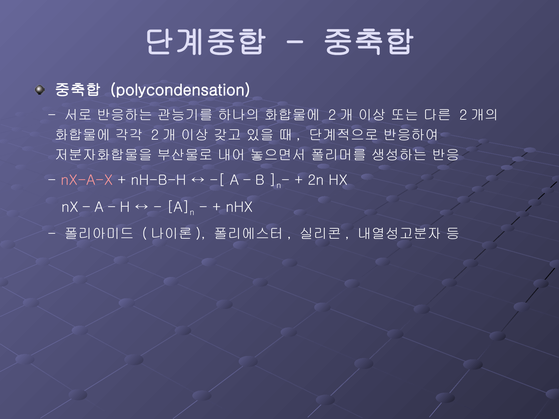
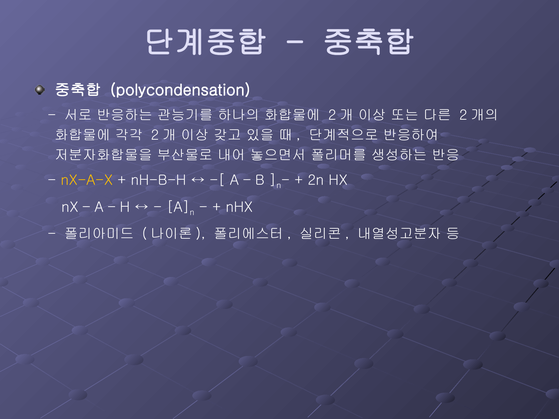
nX-A-X colour: pink -> yellow (87, 180)
